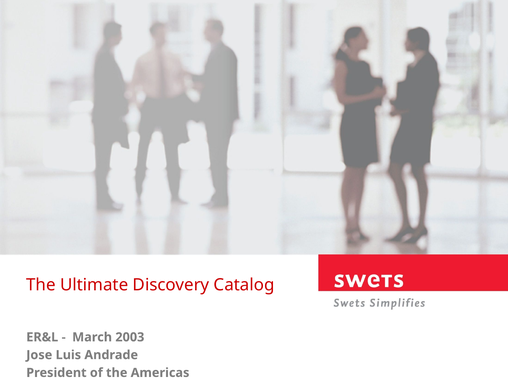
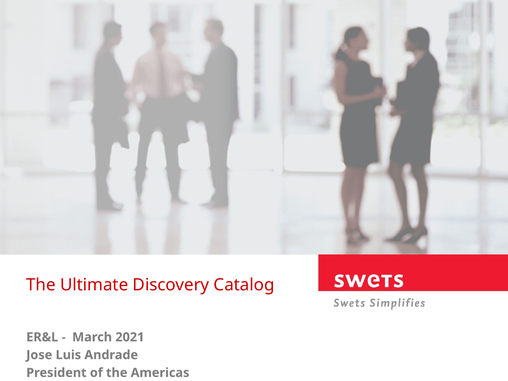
2003: 2003 -> 2021 (130, 337)
